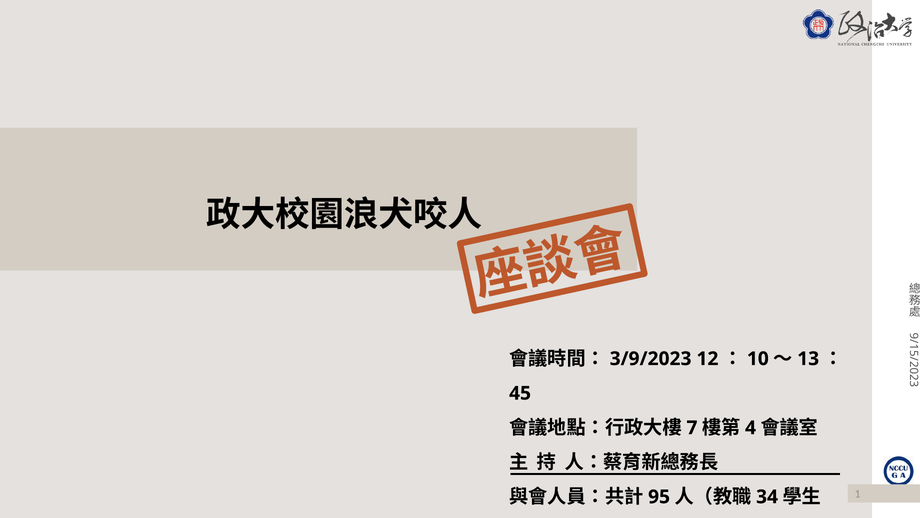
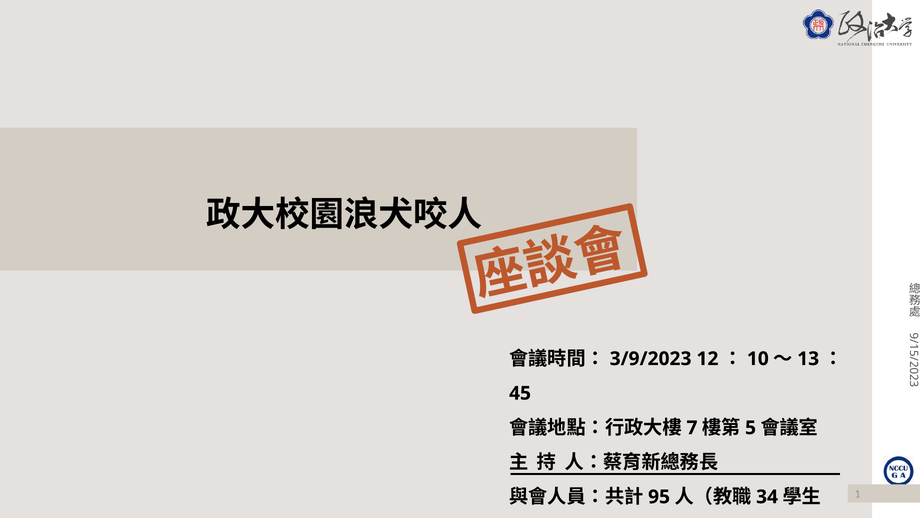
4: 4 -> 5 (751, 427)
